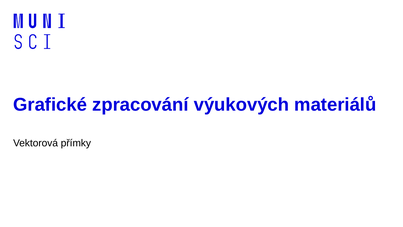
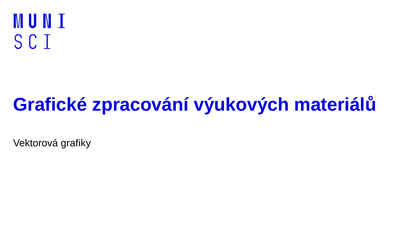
přímky: přímky -> grafiky (76, 143)
